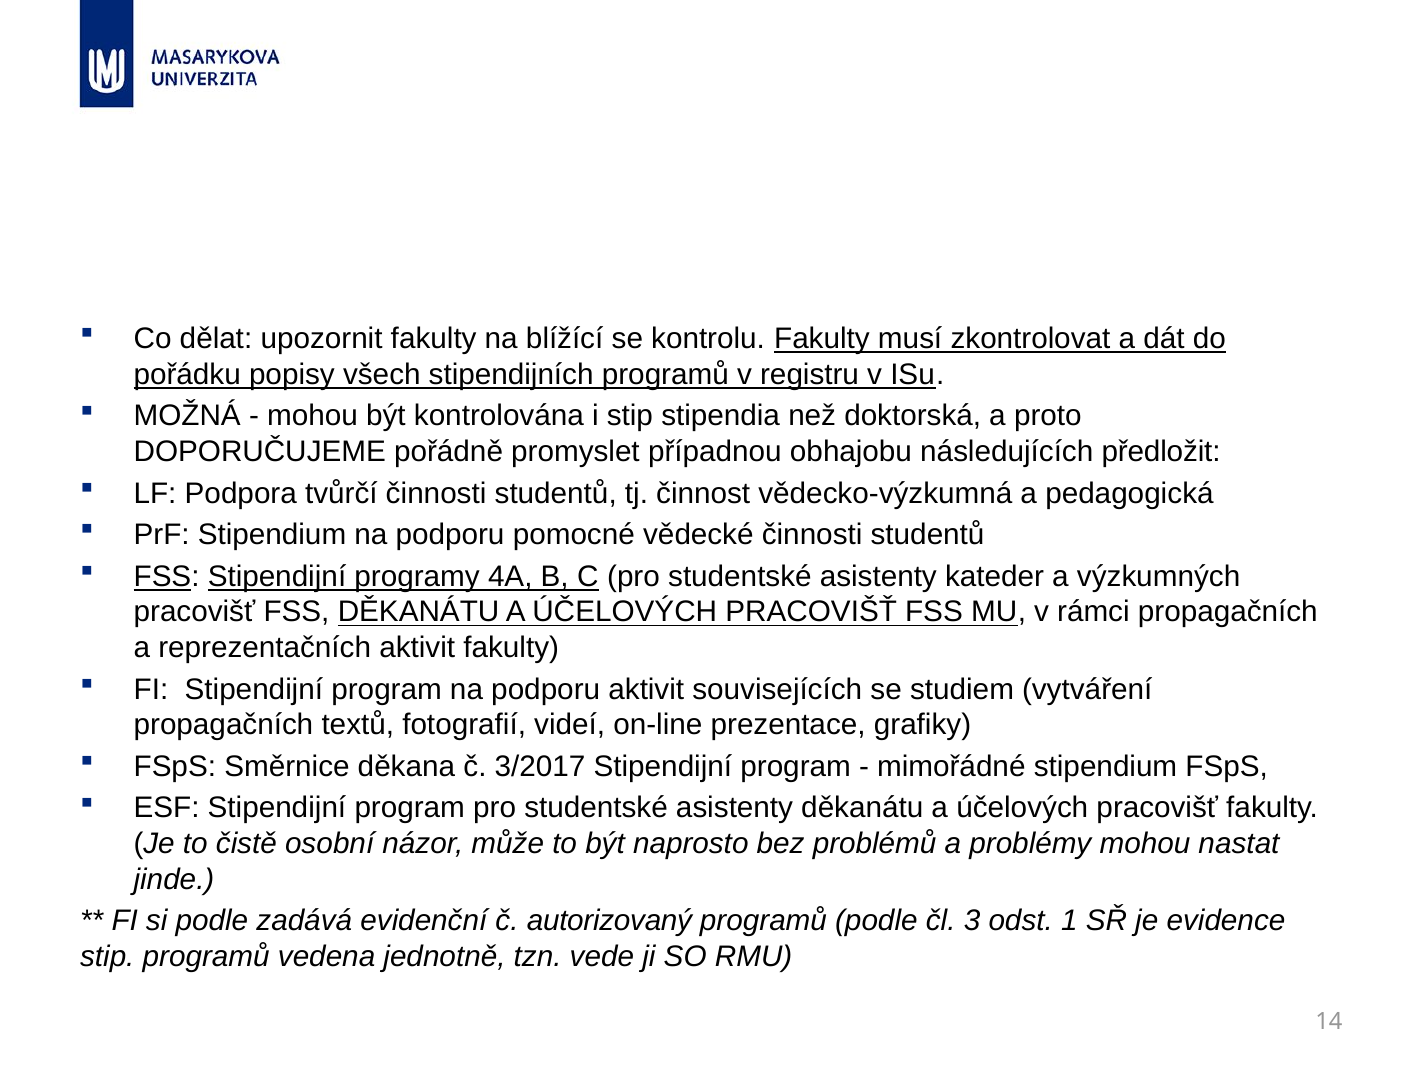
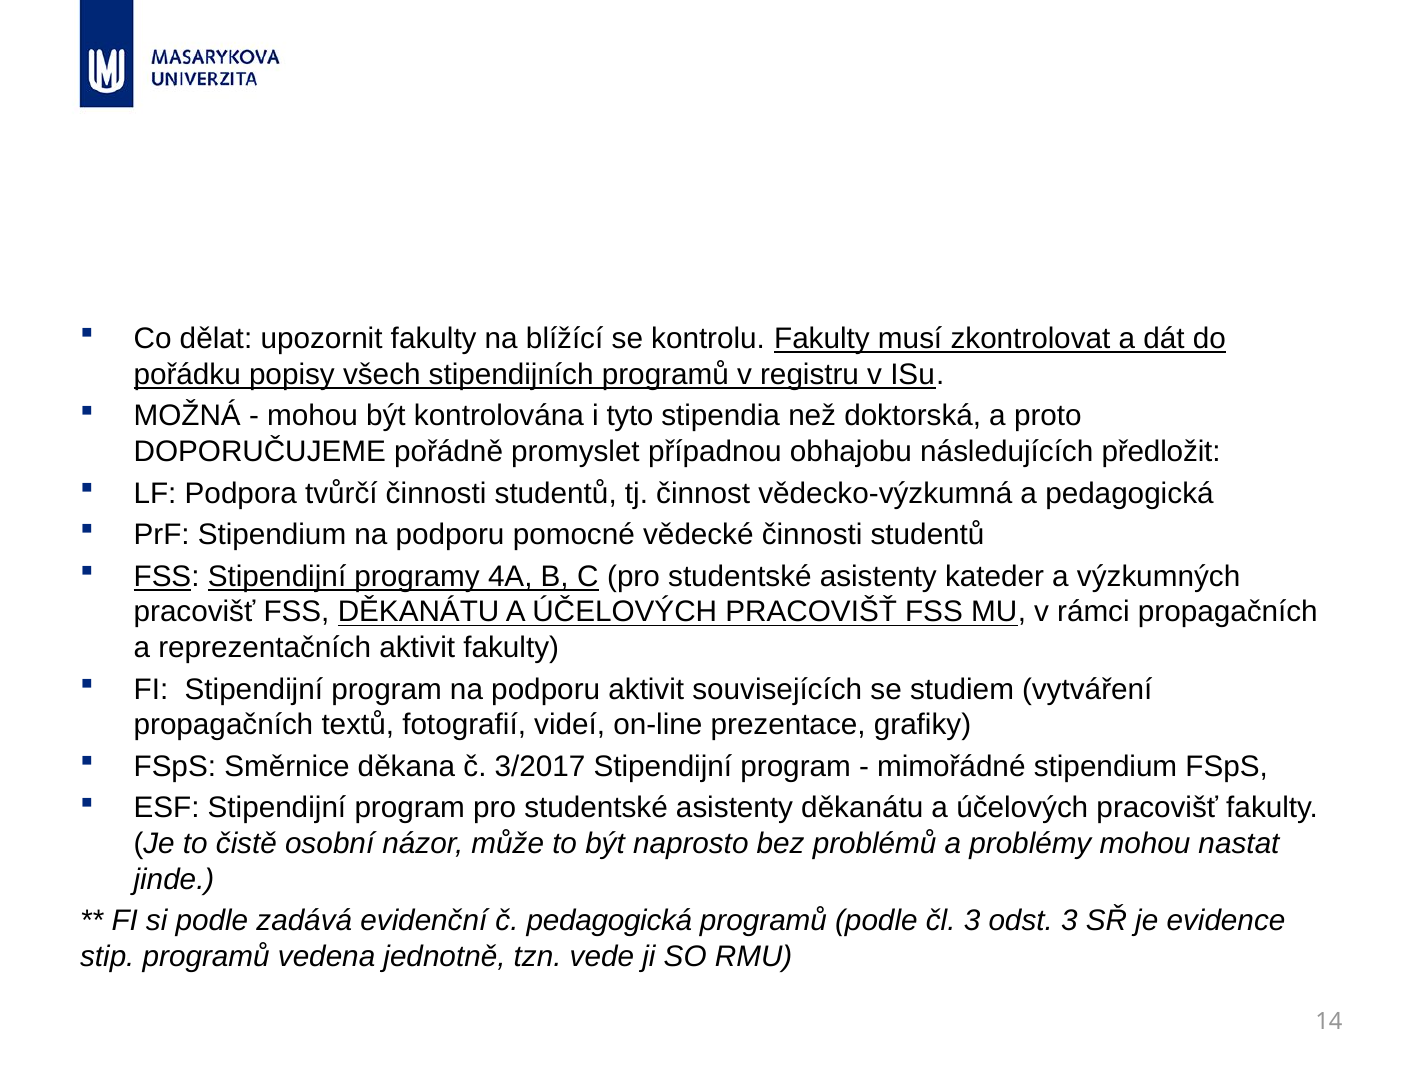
i stip: stip -> tyto (630, 416)
č autorizovaný: autorizovaný -> pedagogická (609, 921)
odst 1: 1 -> 3 (1069, 921)
